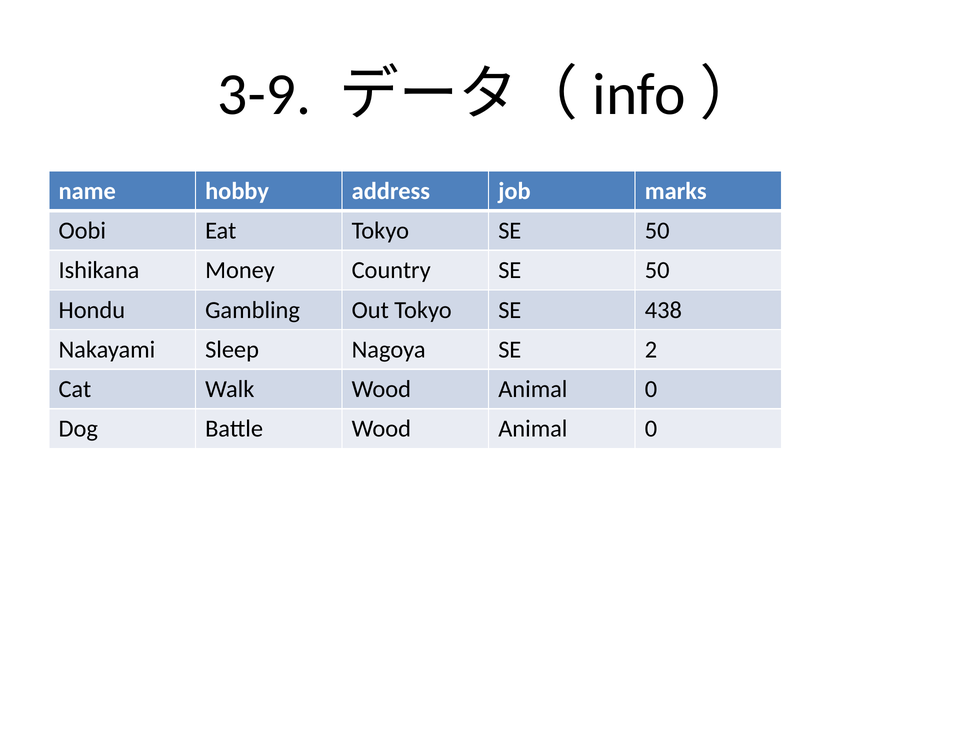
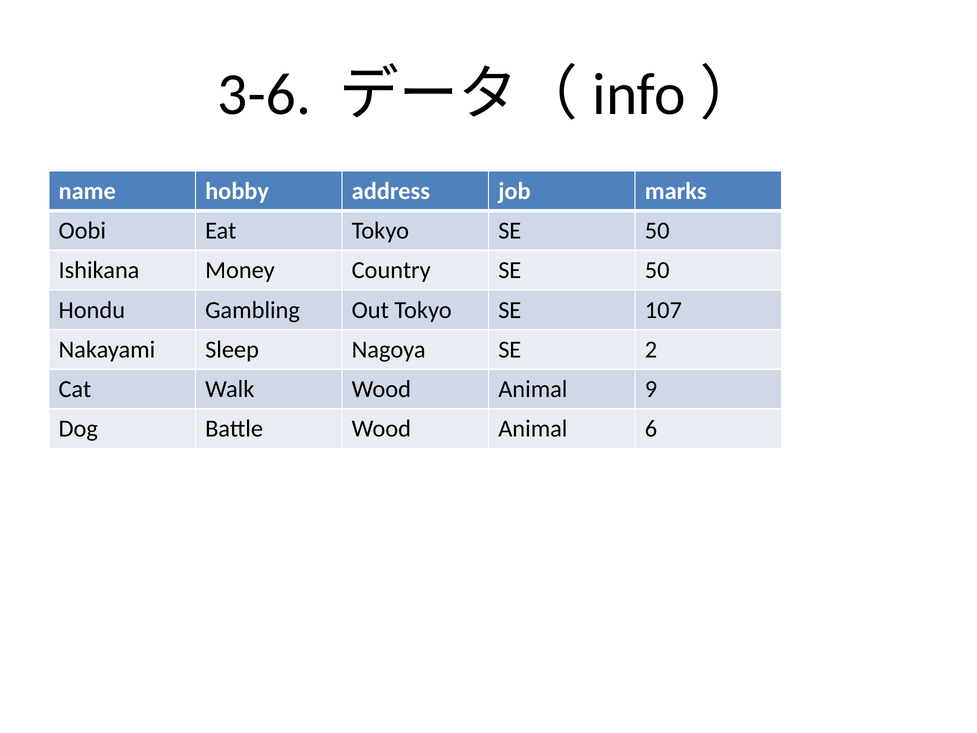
3-9: 3-9 -> 3-6 (264, 95)
438: 438 -> 107 (663, 310)
Walk Wood Animal 0: 0 -> 9 (651, 389)
Battle Wood Animal 0: 0 -> 6 (651, 429)
